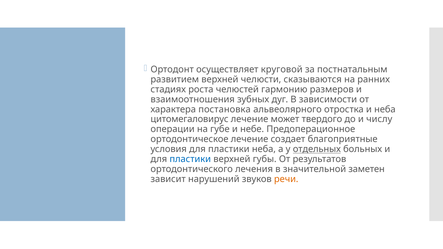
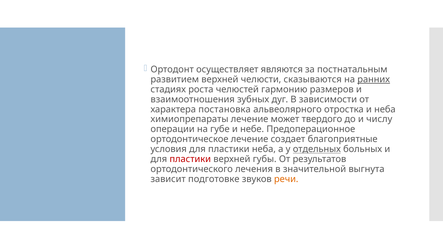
круговой: круговой -> являются (282, 70)
ранних underline: none -> present (374, 80)
цитомегаловирус: цитомегаловирус -> химиопрепараты (189, 119)
пластики colour: blue -> red (190, 159)
заметен: заметен -> выгнута (367, 169)
нарушений: нарушений -> подготовке (214, 179)
